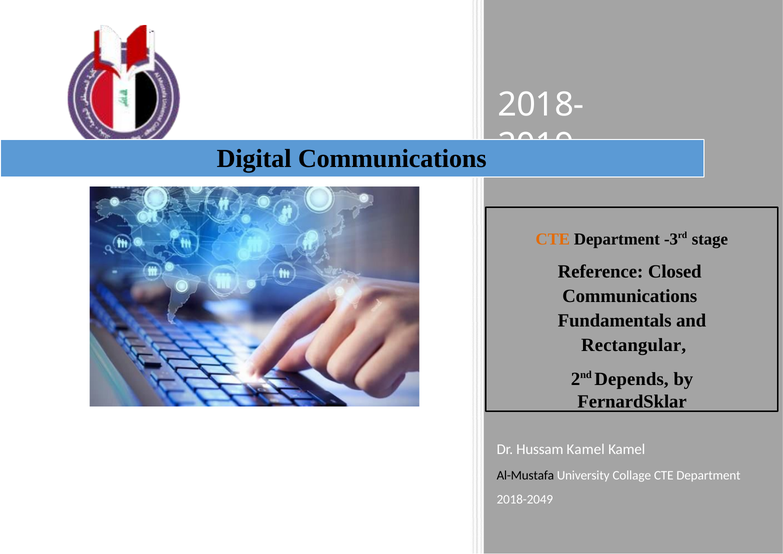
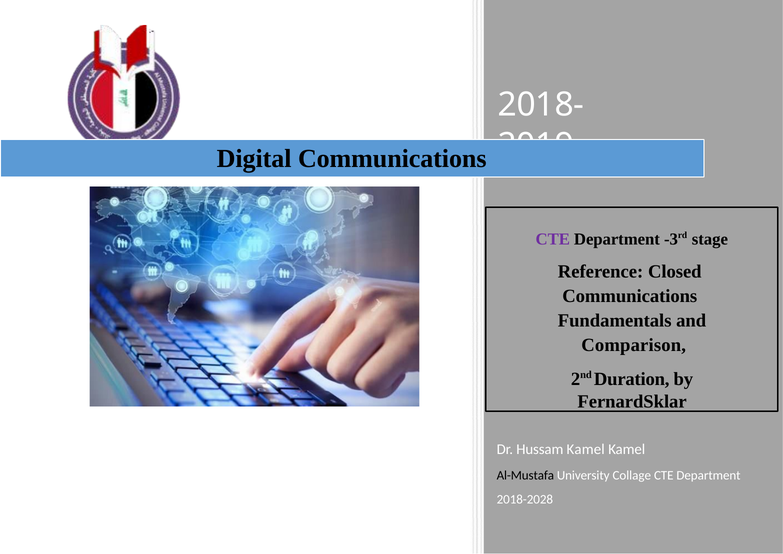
CTE colour: orange -> purple (553, 239)
Rectangular: Rectangular -> Comparison (634, 345)
Depends: Depends -> Duration (632, 379)
2018-2049: 2018-2049 -> 2018-2028 (525, 499)
